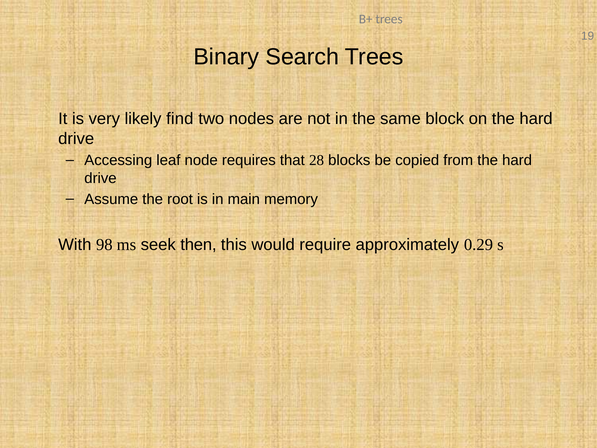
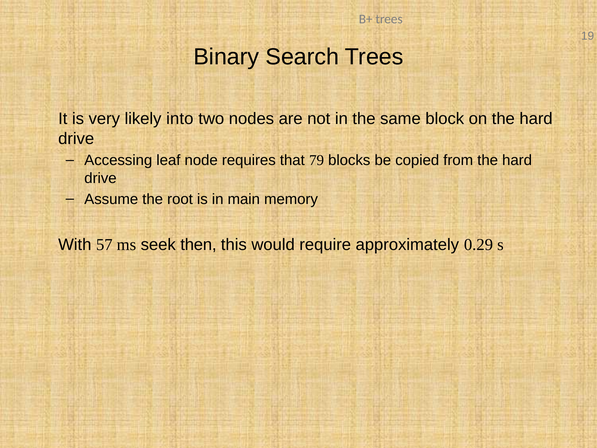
find: find -> into (180, 119)
28: 28 -> 79 (317, 160)
98: 98 -> 57 (104, 245)
